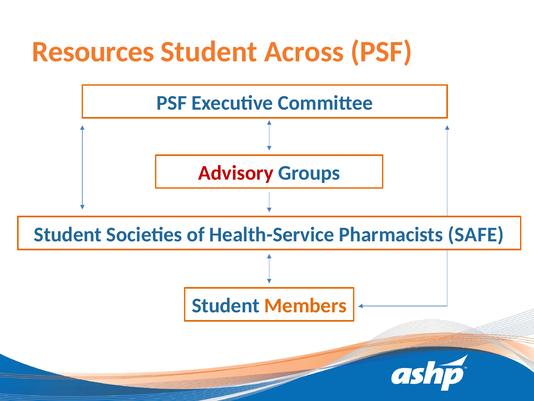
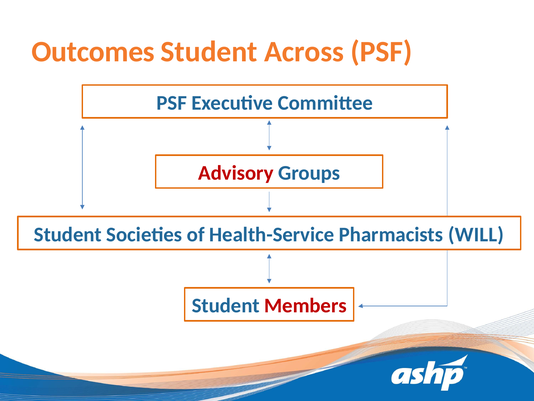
Resources: Resources -> Outcomes (93, 51)
SAFE: SAFE -> WILL (476, 234)
Members colour: orange -> red (305, 305)
